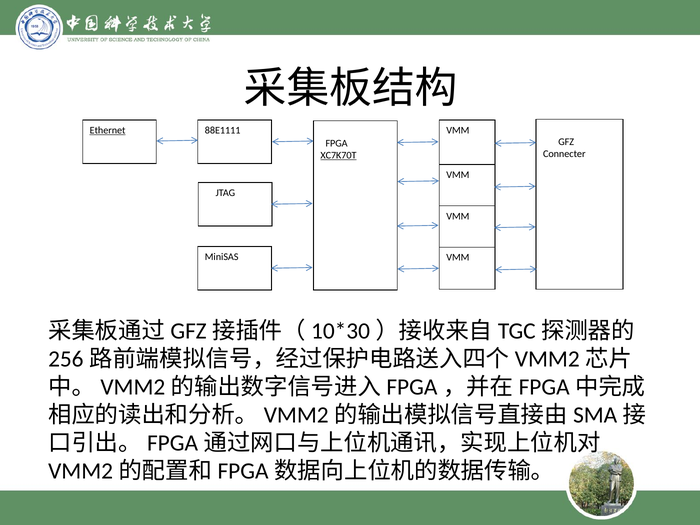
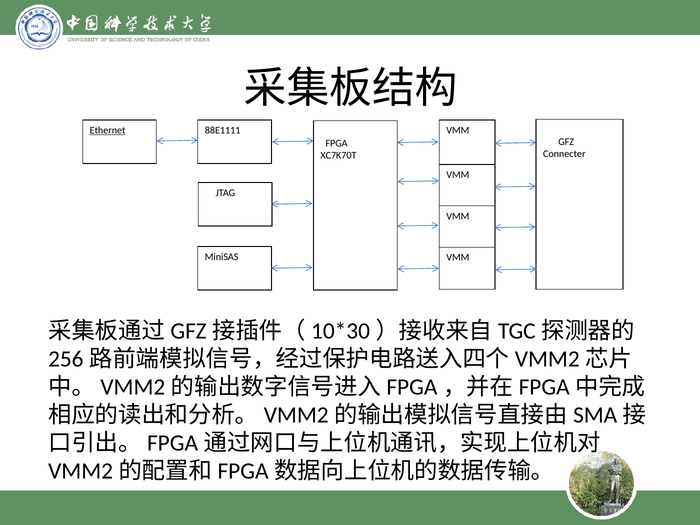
XC7K70T underline: present -> none (338, 156)
